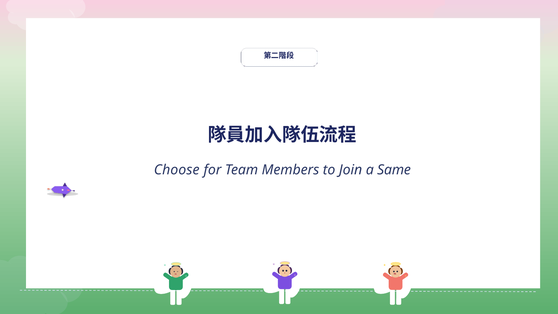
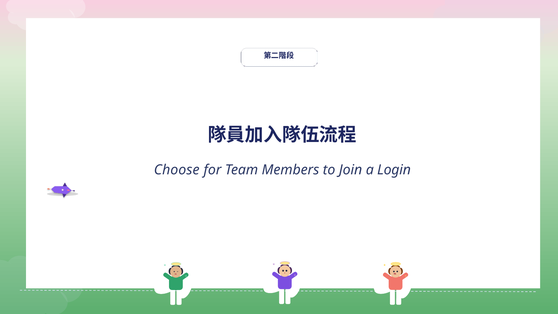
Same: Same -> Login (394, 170)
